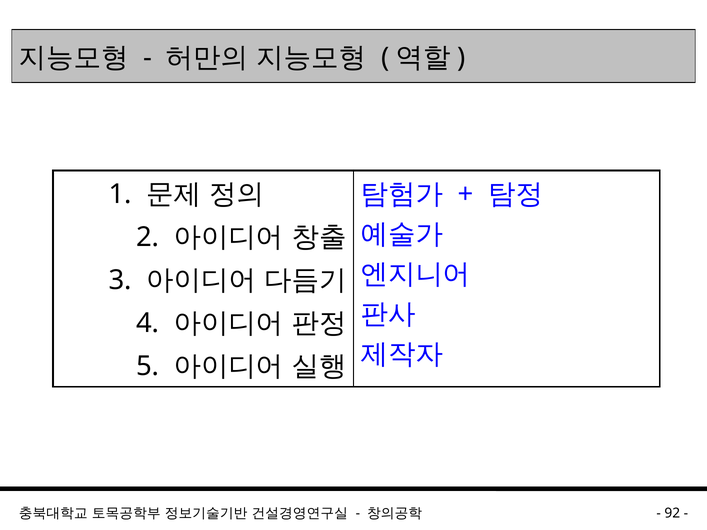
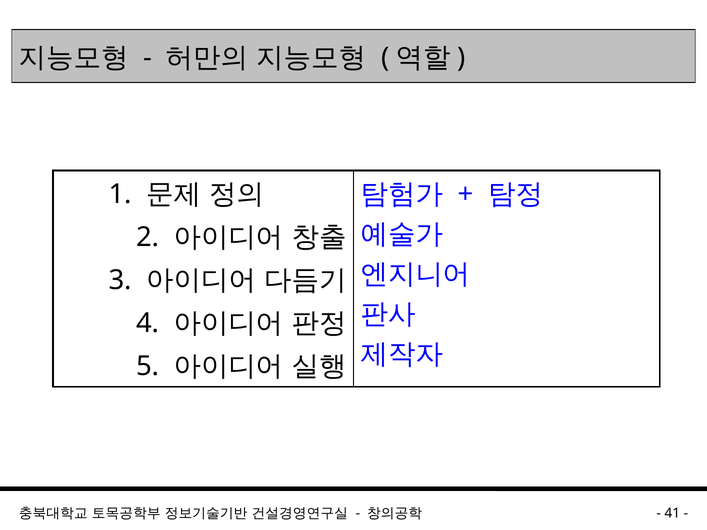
92: 92 -> 41 (672, 514)
